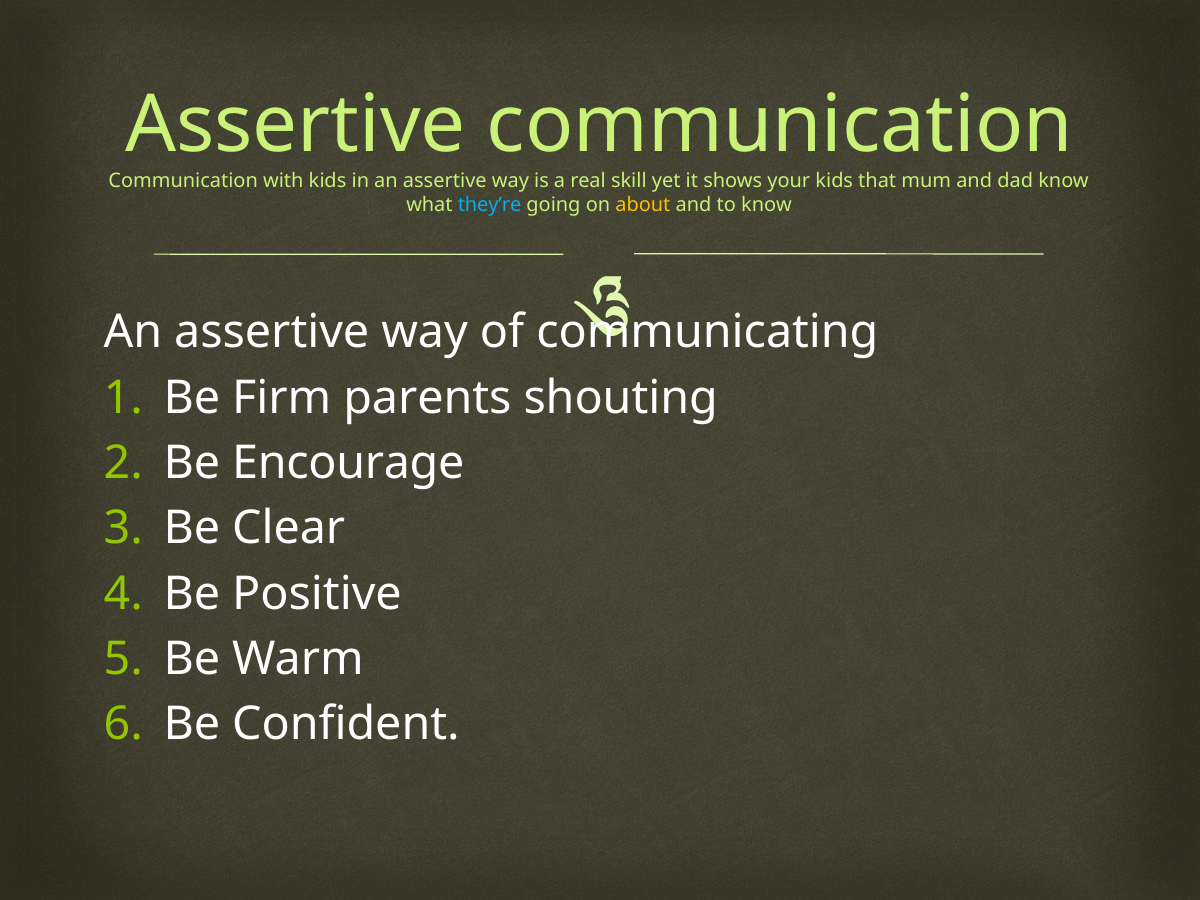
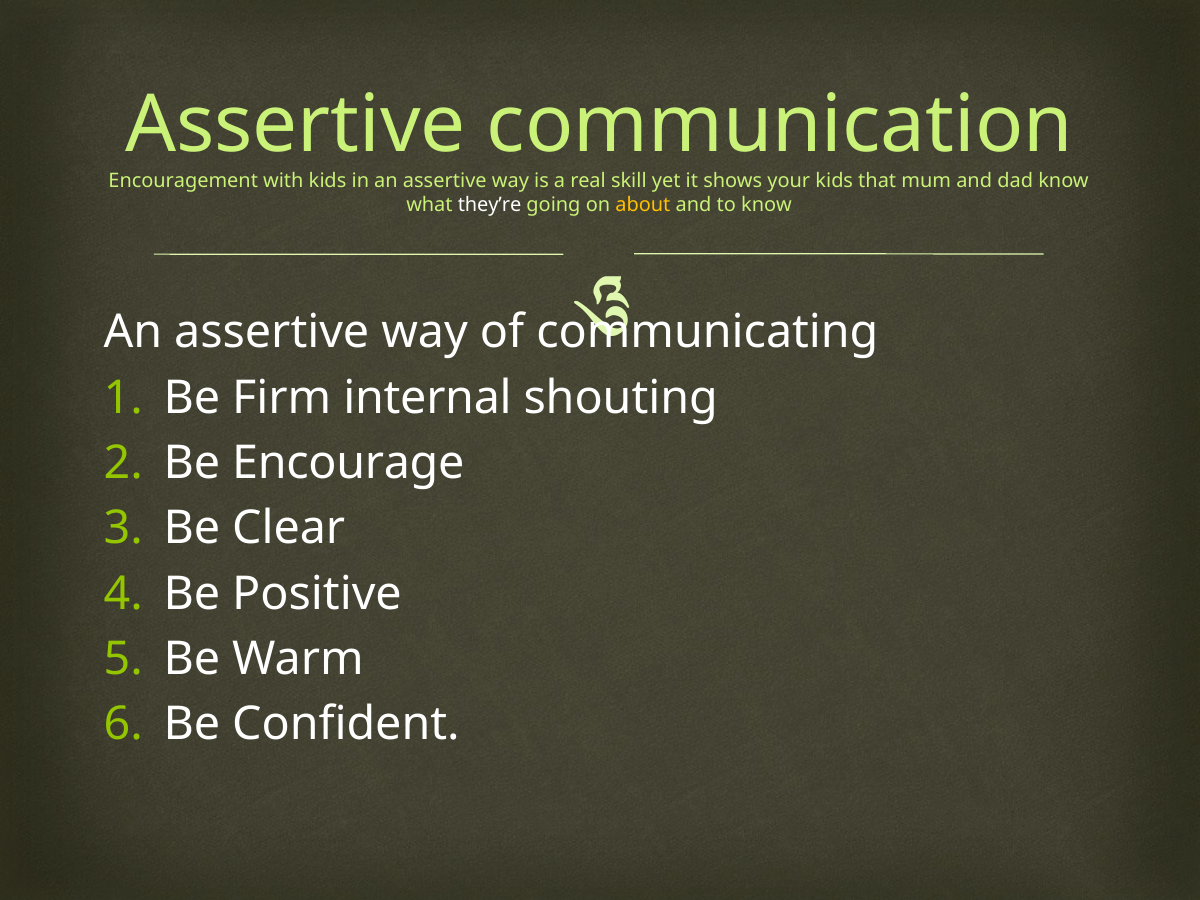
Communication: Communication -> Encouragement (183, 181)
they’re colour: light blue -> white (490, 205)
parents: parents -> internal (428, 398)
